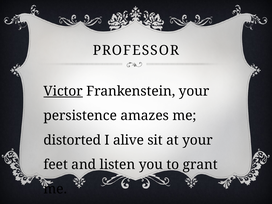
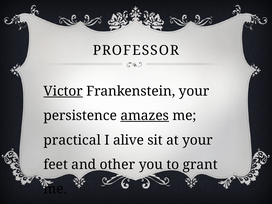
amazes underline: none -> present (145, 116)
distorted: distorted -> practical (72, 140)
listen: listen -> other (117, 165)
